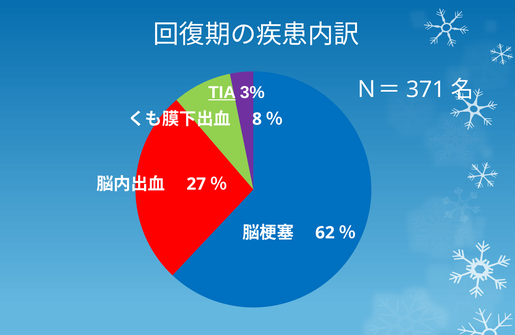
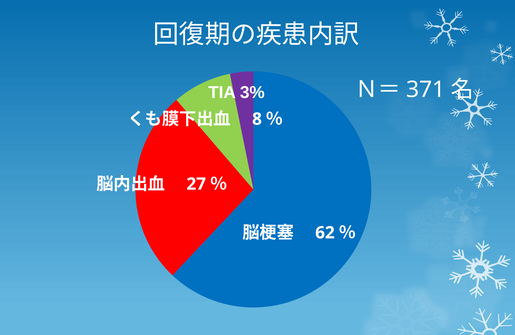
TIA underline: present -> none (222, 93)
